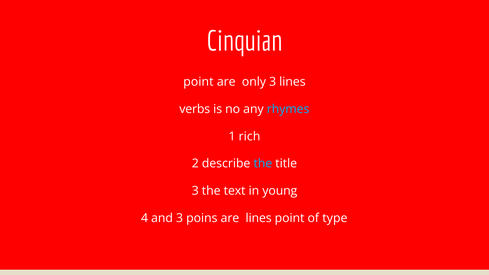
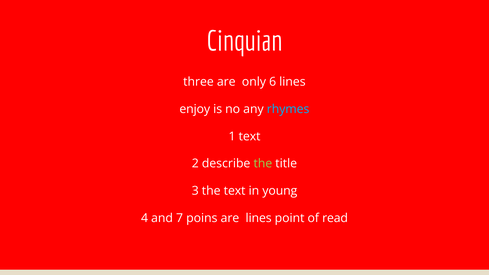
point: point -> three (198, 82)
only 3: 3 -> 6 (273, 82)
verbs: verbs -> enjoy (195, 109)
1 rich: rich -> text (250, 136)
the colour: light blue -> light green (263, 164)
and 3: 3 -> 7 (180, 218)
type: type -> read (335, 218)
